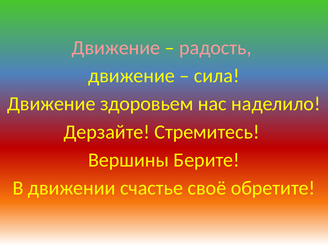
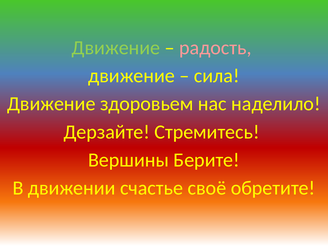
Движение colour: pink -> light green (116, 48)
